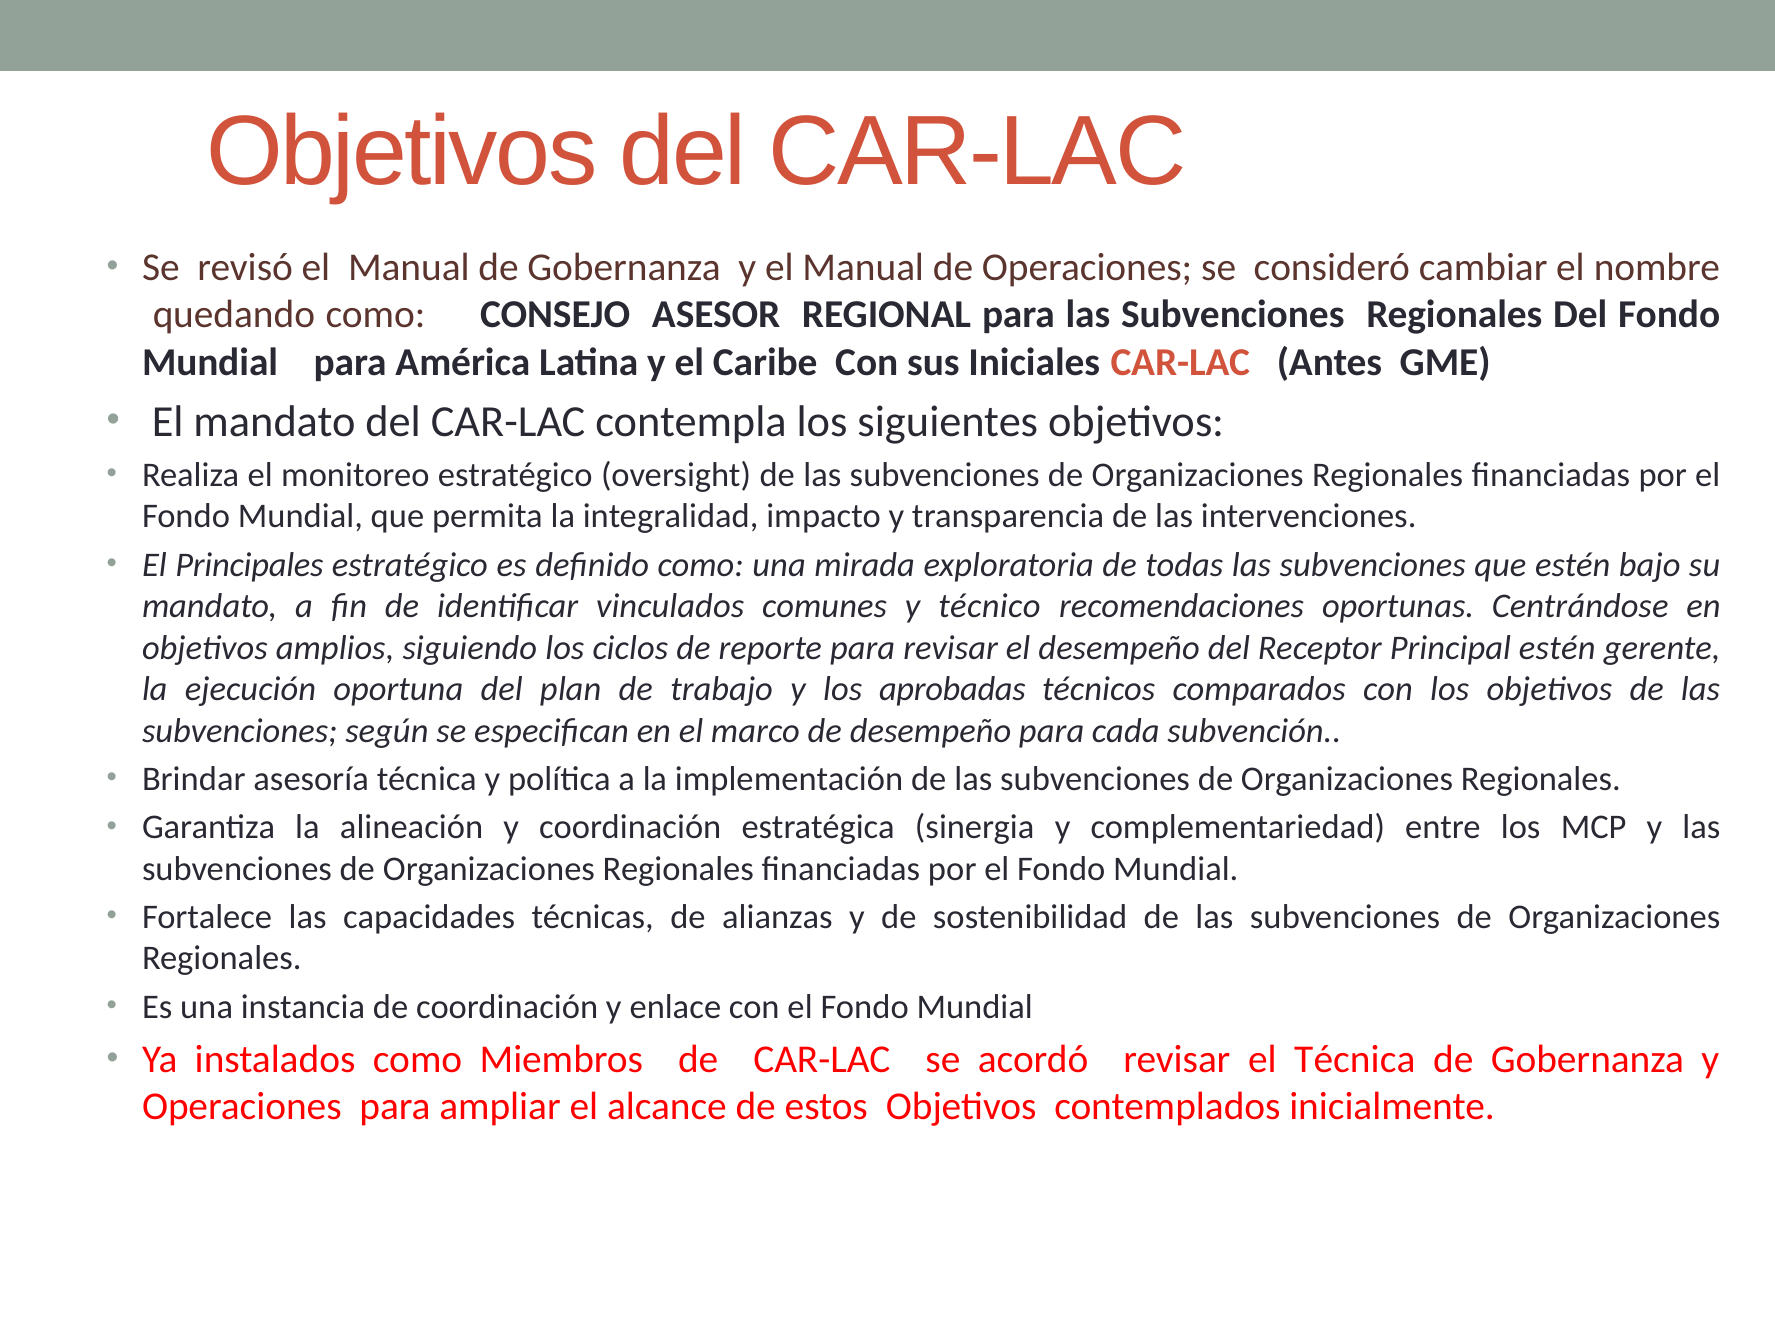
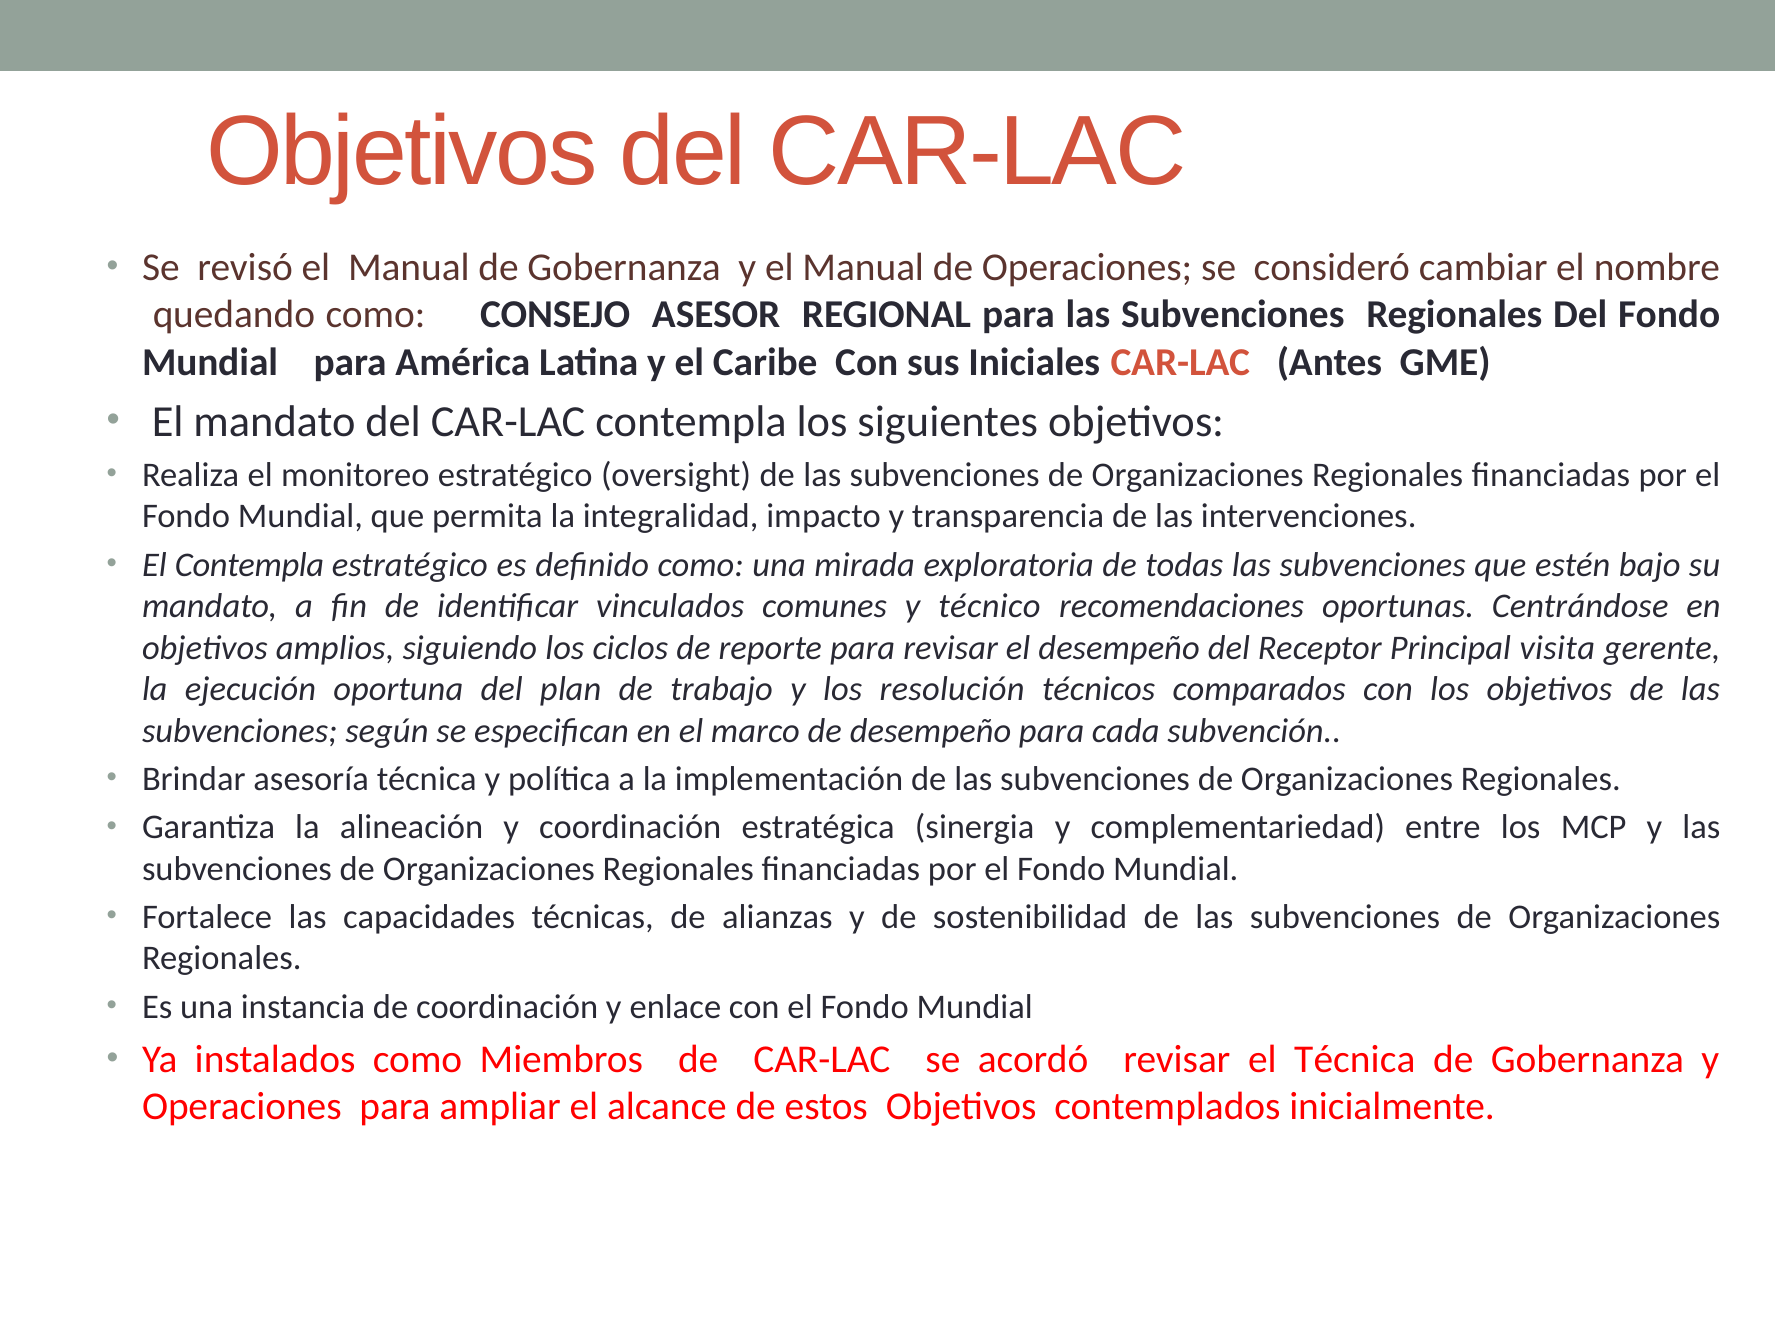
El Principales: Principales -> Contempla (250, 565)
Principal estén: estén -> visita (1557, 648)
aprobadas: aprobadas -> resolución (952, 689)
